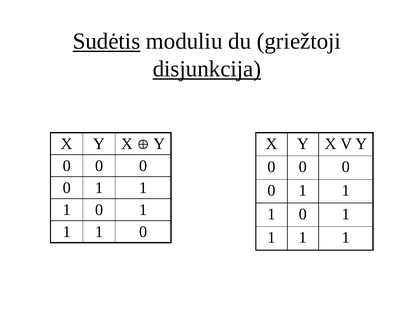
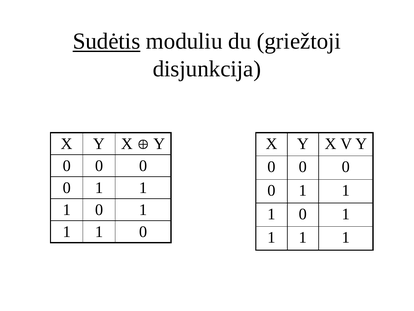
disjunkcija underline: present -> none (207, 69)
